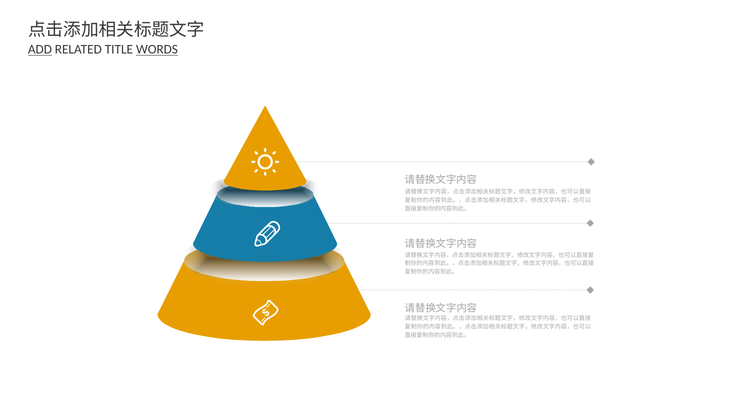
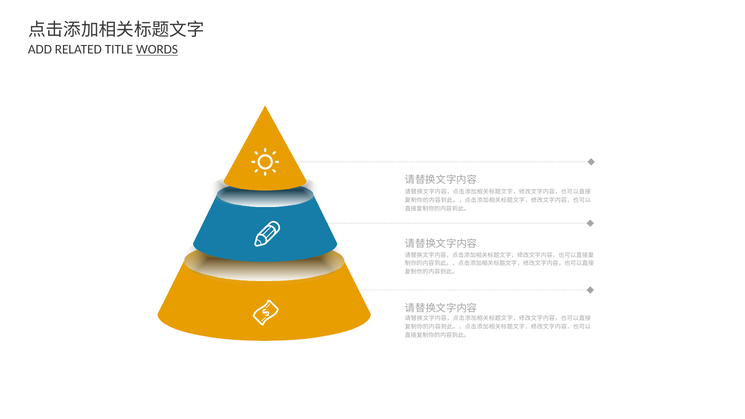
ADD underline: present -> none (40, 50)
